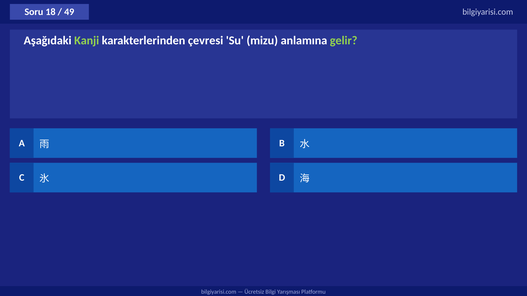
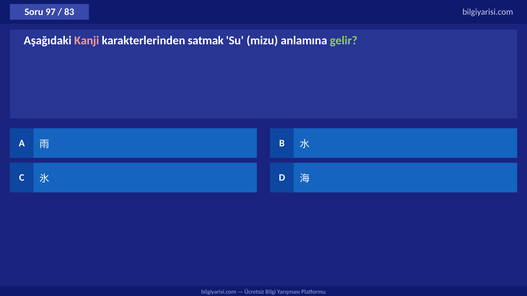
18: 18 -> 97 (51, 12)
49: 49 -> 83 (69, 12)
Kanji colour: light green -> pink (87, 41)
çevresi: çevresi -> satmak (206, 41)
